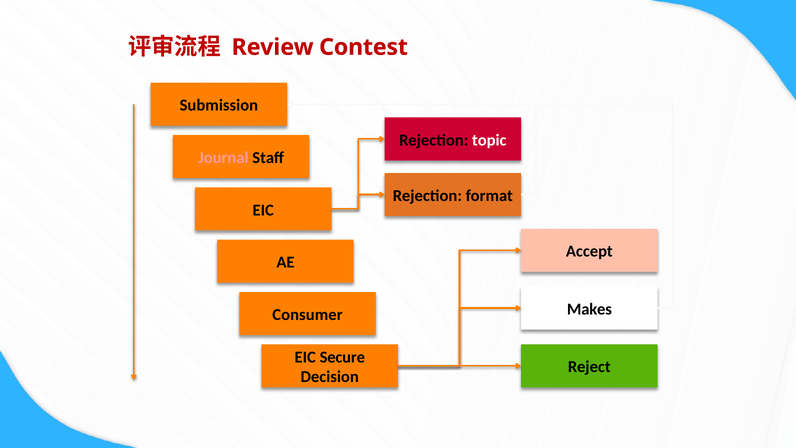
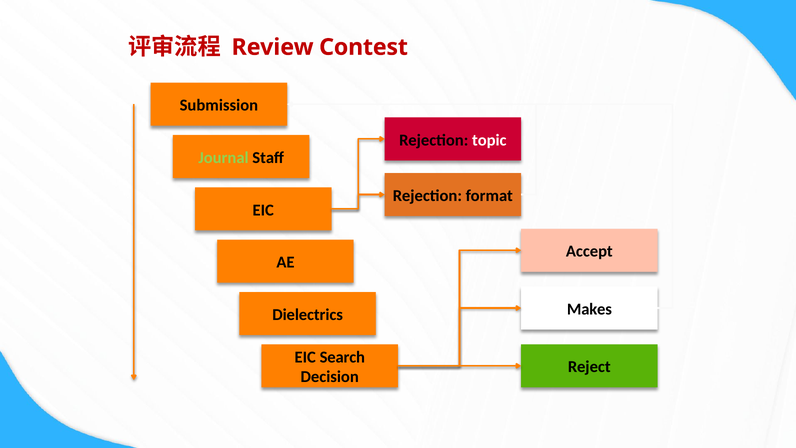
Journal colour: pink -> light green (223, 158)
Consumer: Consumer -> Dielectrics (308, 315)
Secure: Secure -> Search (342, 357)
